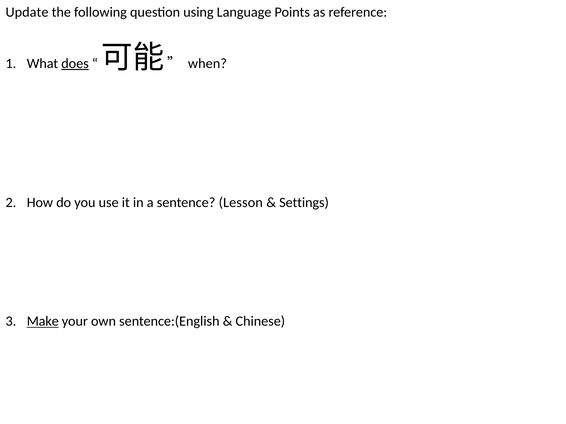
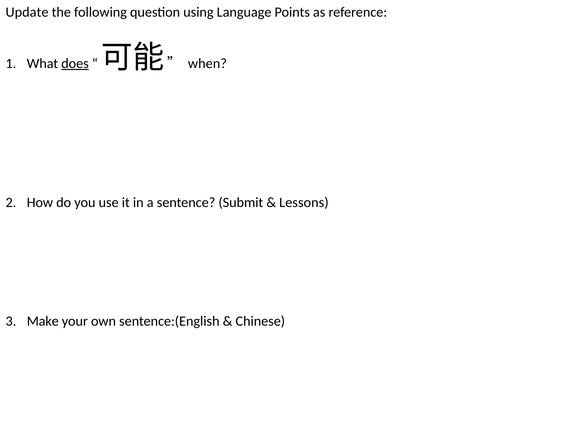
Lesson: Lesson -> Submit (241, 203)
Settings: Settings -> Lessons (304, 203)
Make underline: present -> none (43, 322)
